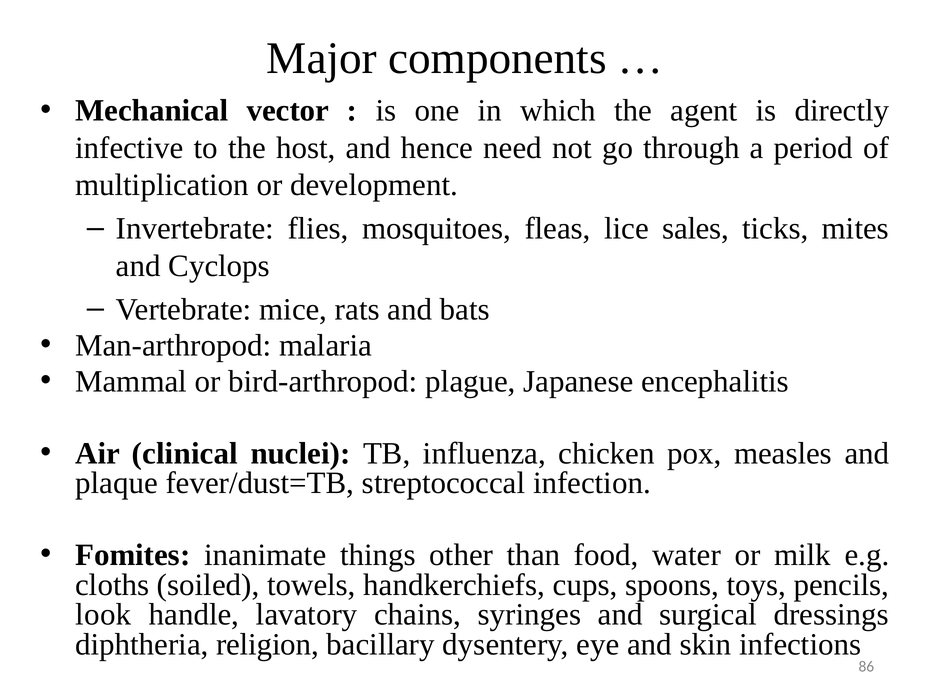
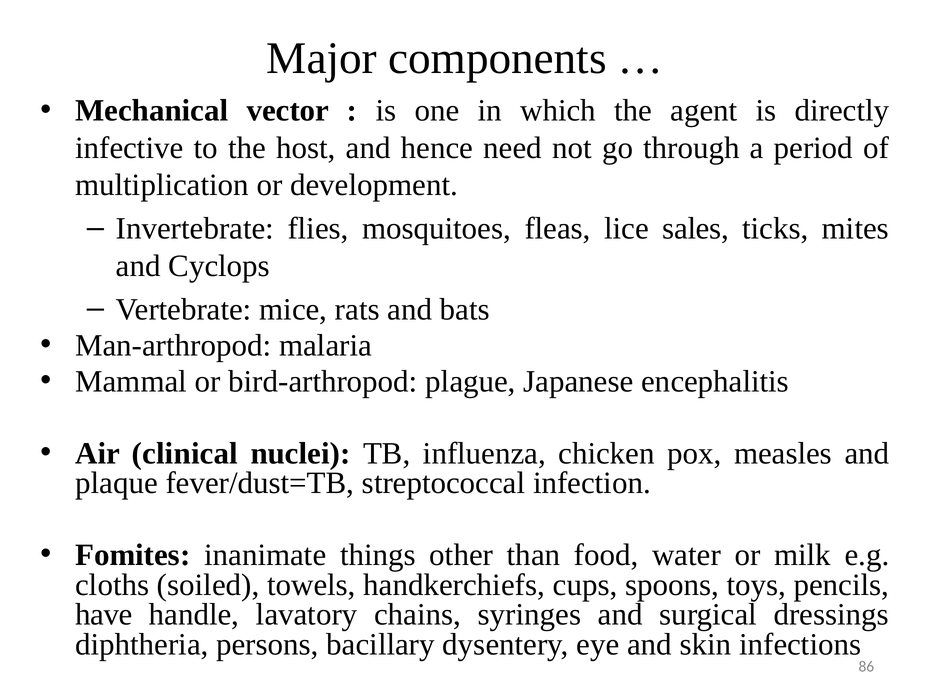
look: look -> have (104, 614)
religion: religion -> persons (267, 644)
